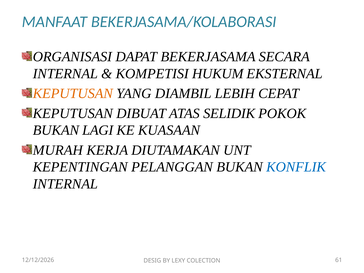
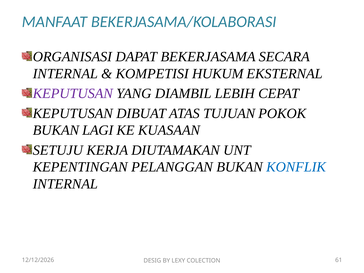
KEPUTUSAN colour: orange -> purple (73, 94)
SELIDIK: SELIDIK -> TUJUAN (229, 113)
MURAH: MURAH -> SETUJU (58, 150)
